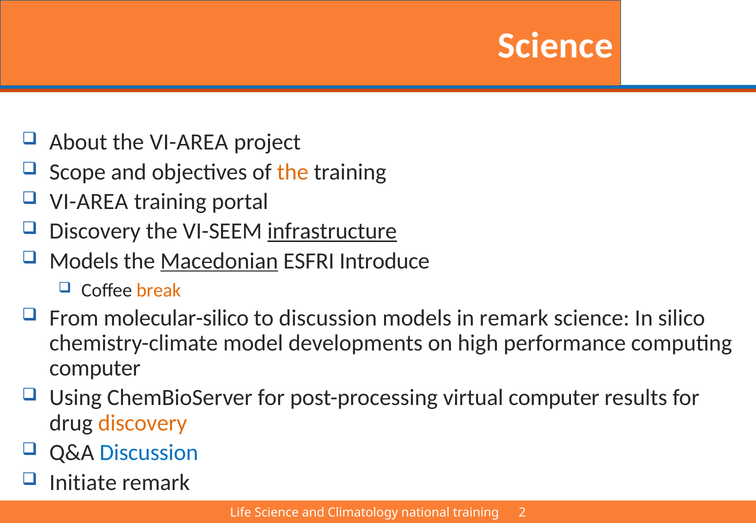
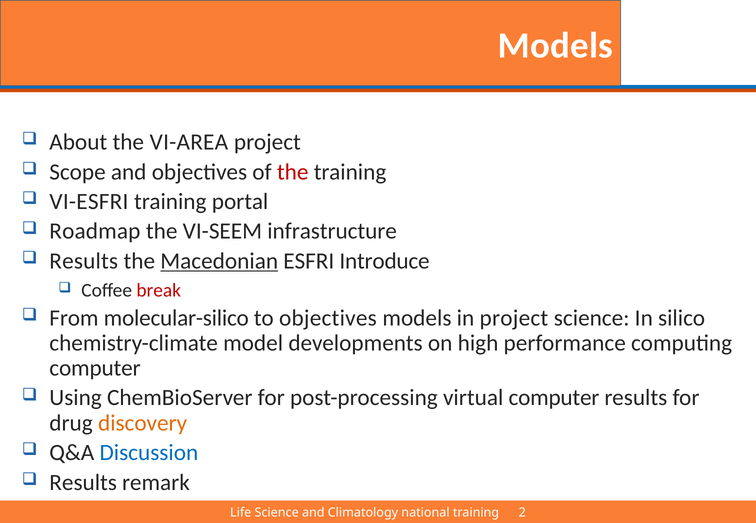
Science: Science -> Models (555, 46)
the colour: orange -> red (293, 172)
VI-AREA: VI-AREA -> VI-ESFRI (89, 202)
Discovery: Discovery -> Roadmap (95, 231)
infrastructure underline: present -> none (332, 231)
Models: Models -> Results (84, 261)
break colour: orange -> red (159, 291)
to discussion: discussion -> objectives (328, 318)
in remark: remark -> project (514, 318)
Initiate: Initiate -> Results (83, 483)
